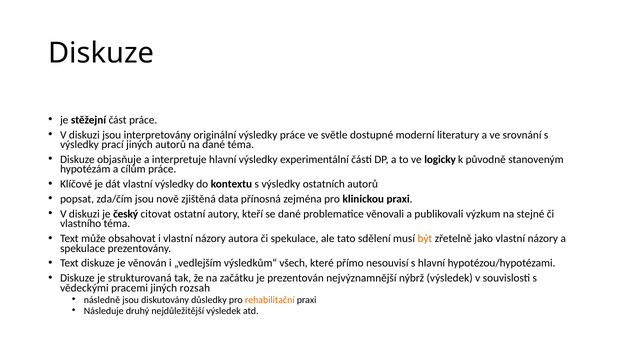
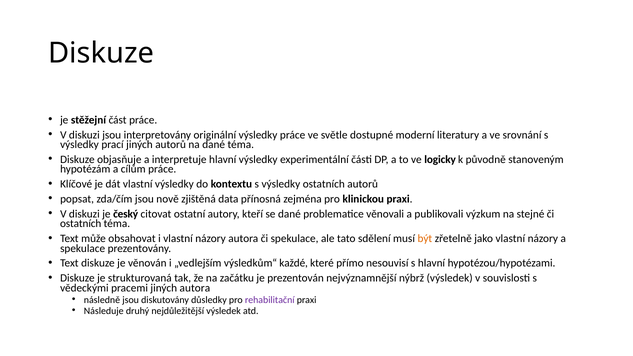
vlastního: vlastního -> ostatních (81, 224)
všech: všech -> každé (294, 263)
jiných rozsah: rozsah -> autora (195, 288)
rehabilitační colour: orange -> purple (270, 300)
